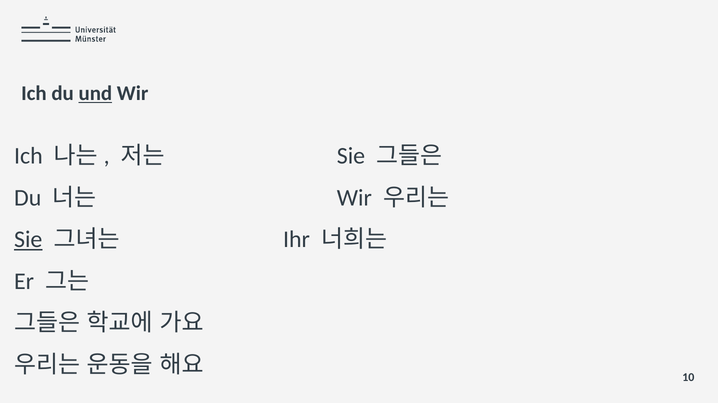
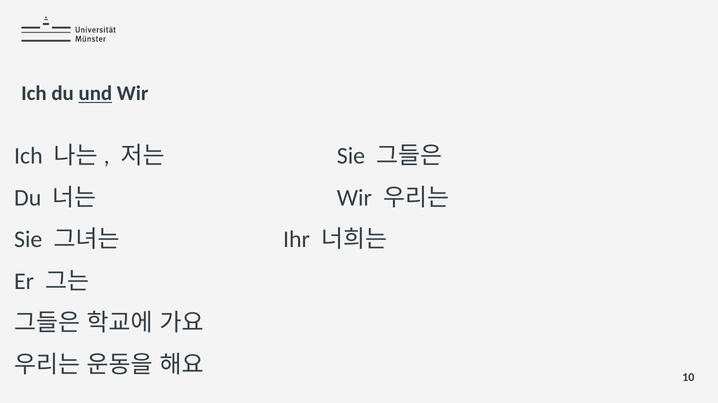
Sie underline: present -> none (28, 240)
